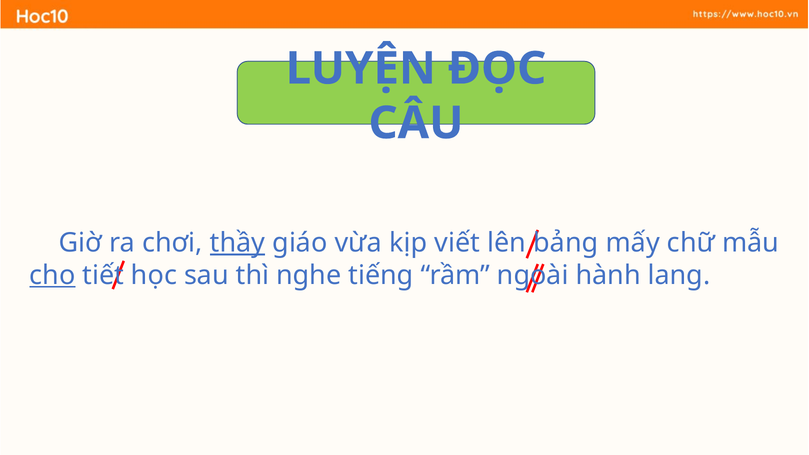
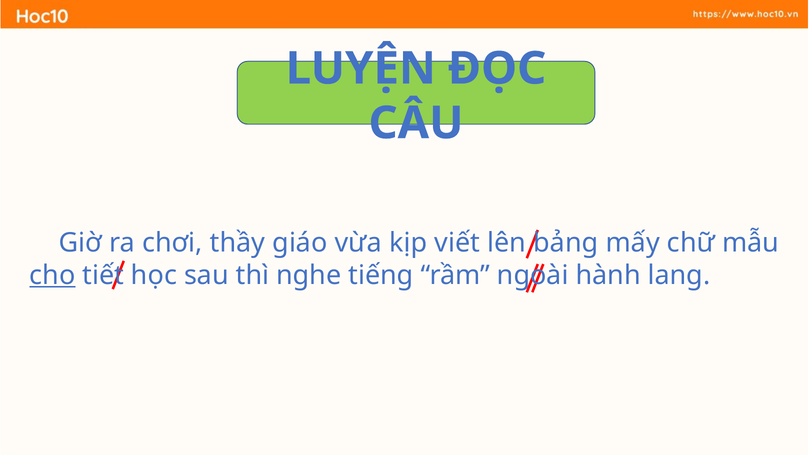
thầy underline: present -> none (238, 243)
